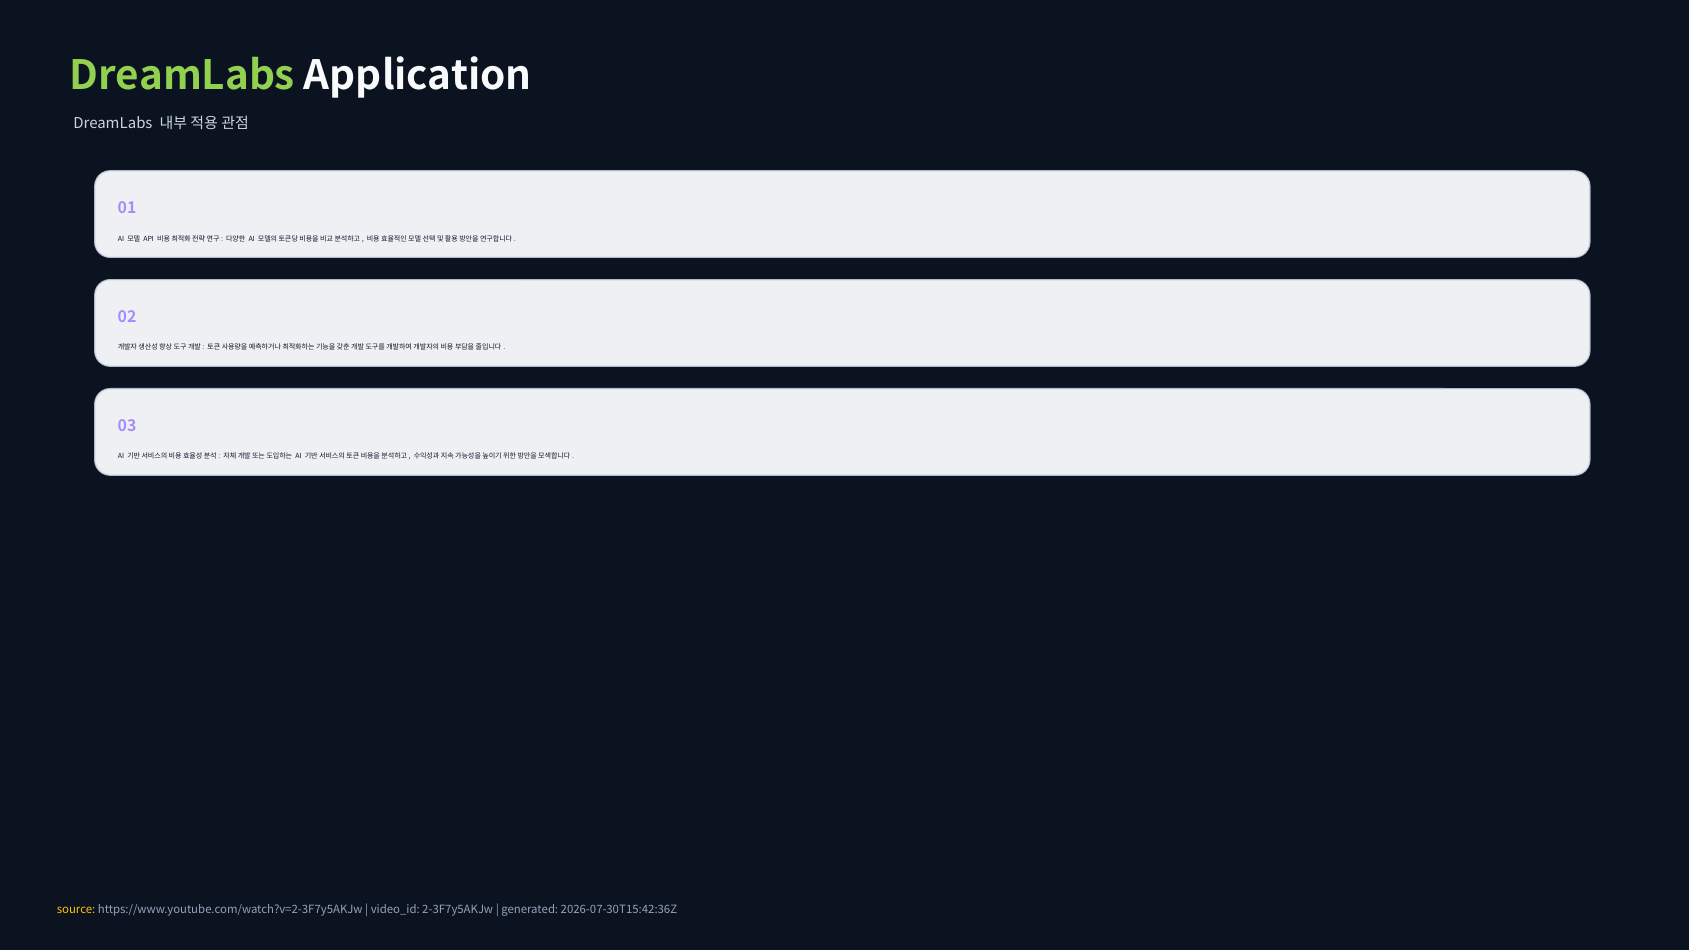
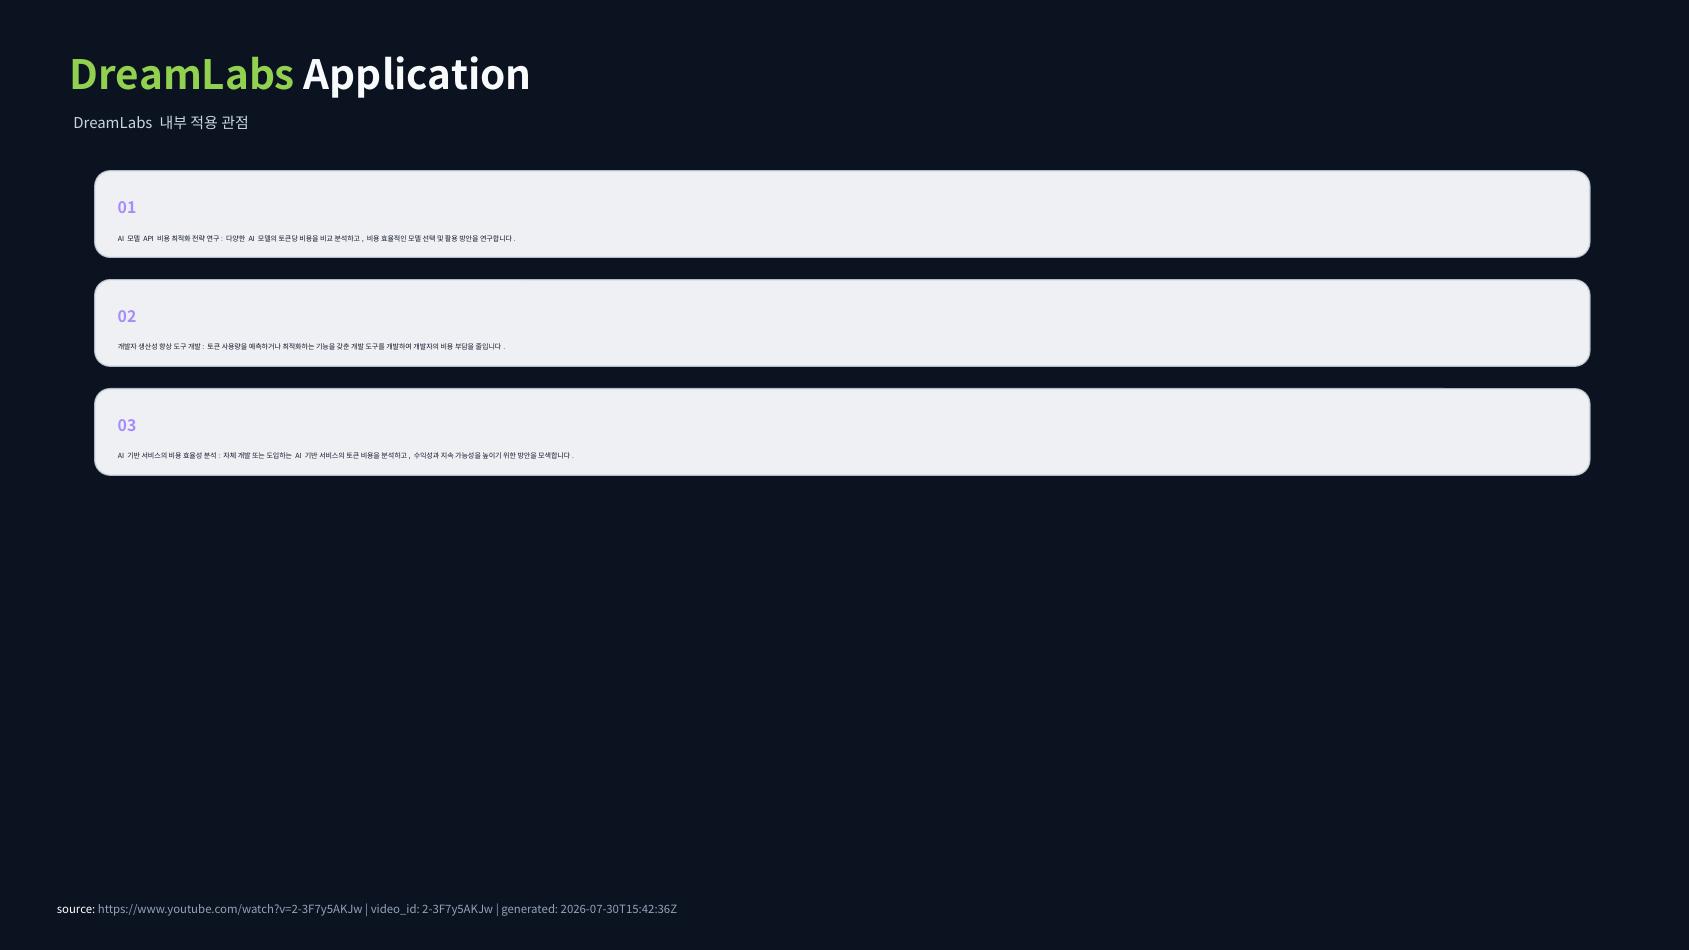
source colour: yellow -> white (76, 910)
